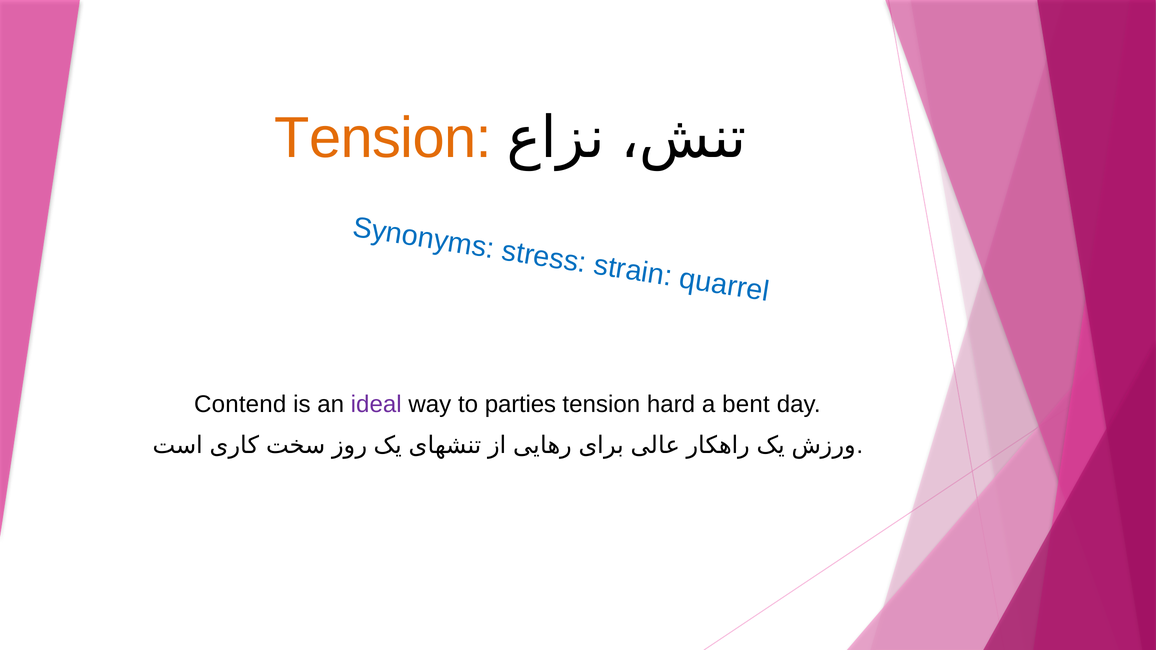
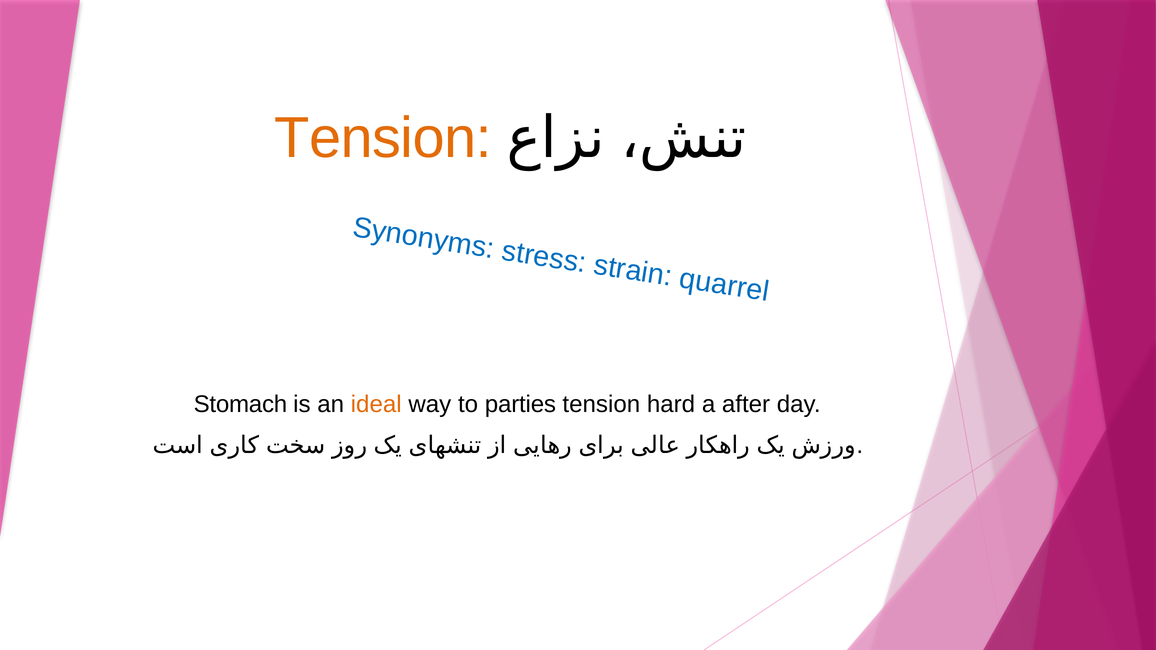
Contend: Contend -> Stomach (240, 405)
ideal colour: purple -> orange (376, 405)
bent: bent -> after (746, 405)
